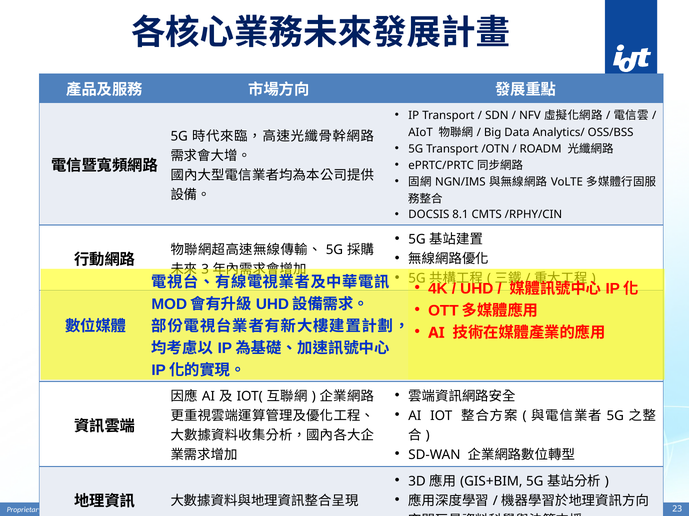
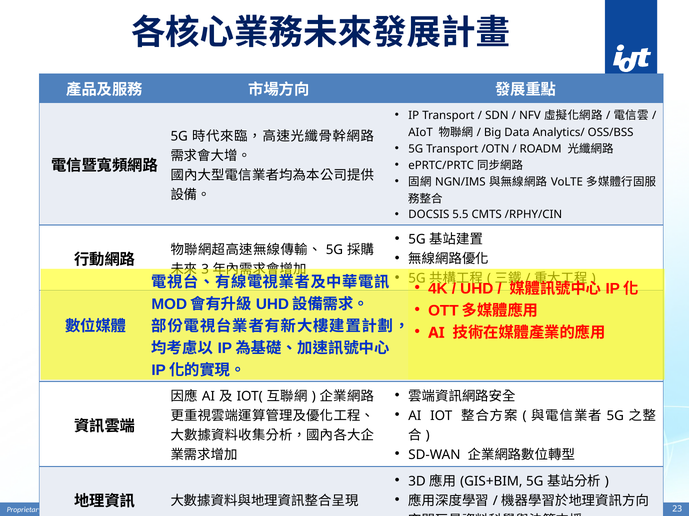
8.1: 8.1 -> 5.5 (460, 215)
